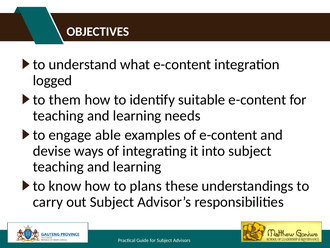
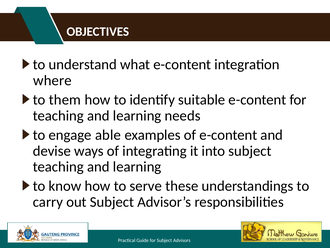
logged: logged -> where (52, 80)
plans: plans -> serve (146, 186)
